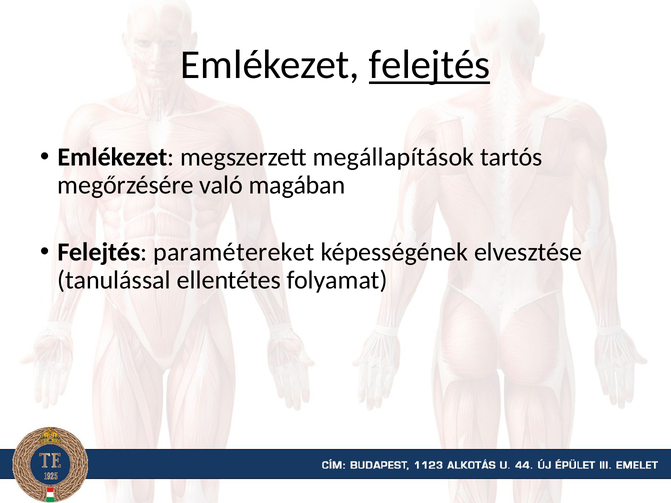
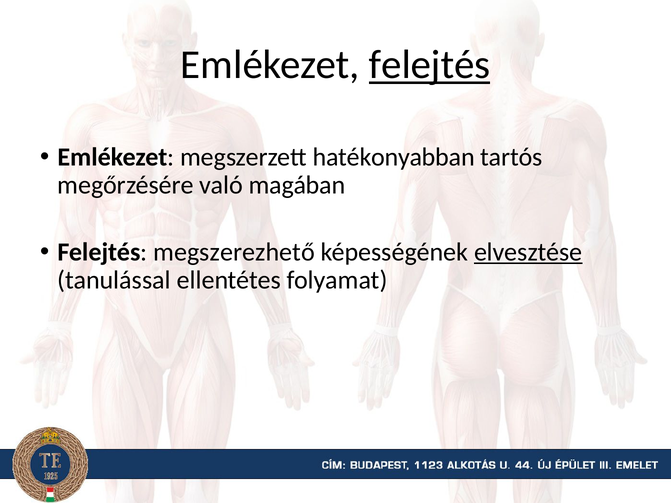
megállapítások: megállapítások -> hatékonyabban (394, 157)
paramétereket: paramétereket -> megszerezhető (234, 252)
elvesztése underline: none -> present (528, 252)
